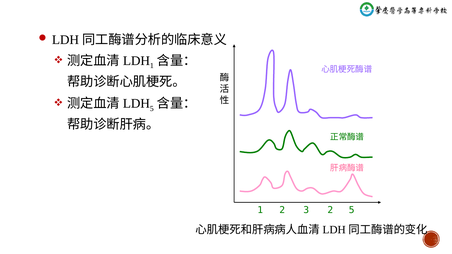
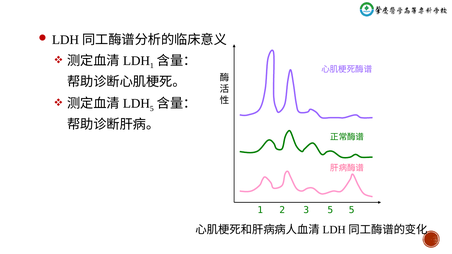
3 2: 2 -> 5 (330, 210)
